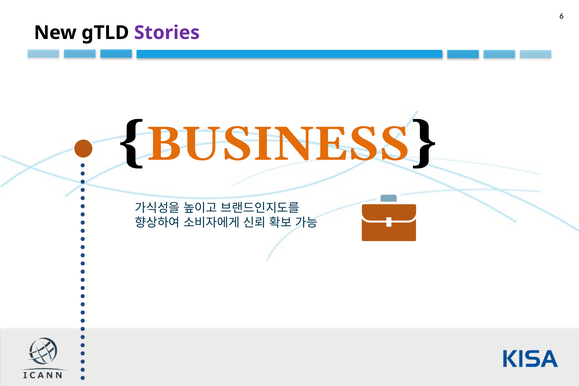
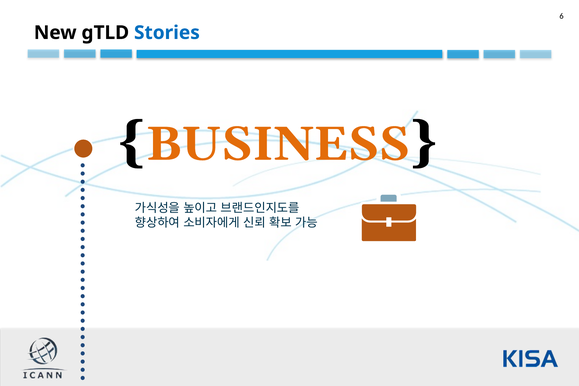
Stories colour: purple -> blue (167, 33)
